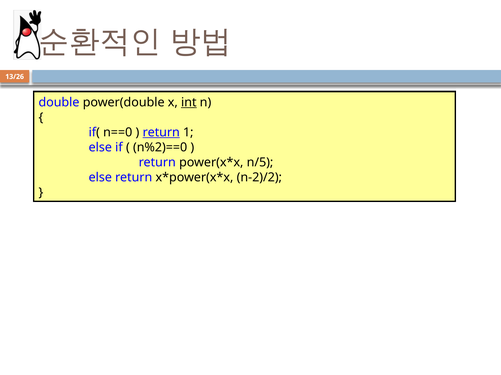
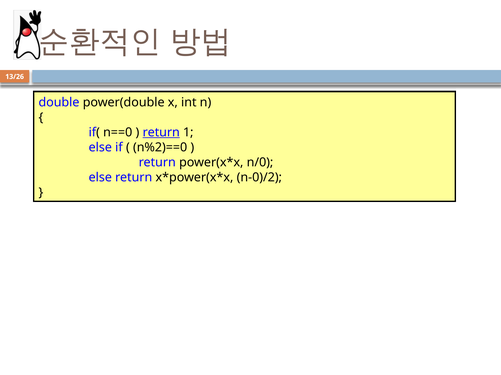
int underline: present -> none (189, 103)
n/5: n/5 -> n/0 (260, 163)
n-2)/2: n-2)/2 -> n-0)/2 (259, 178)
